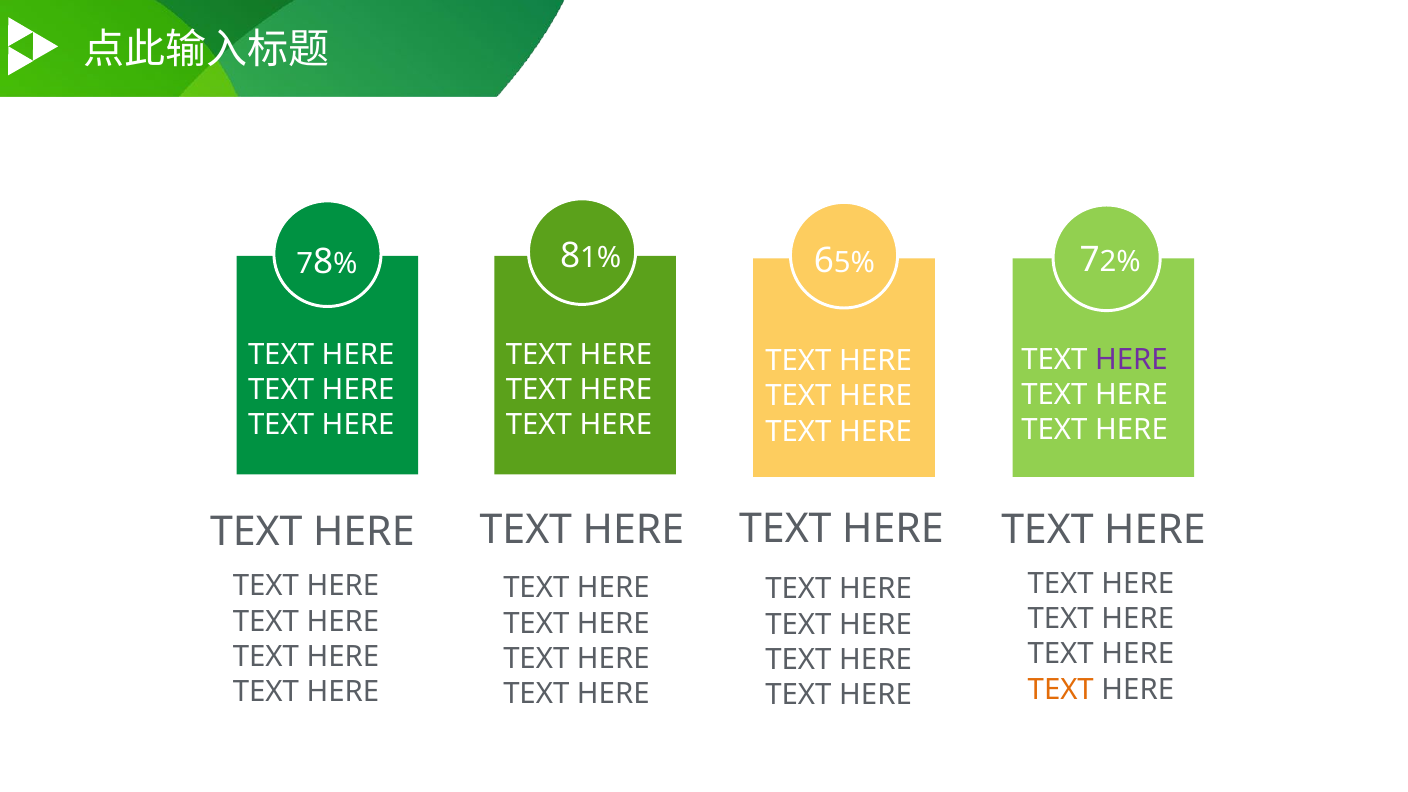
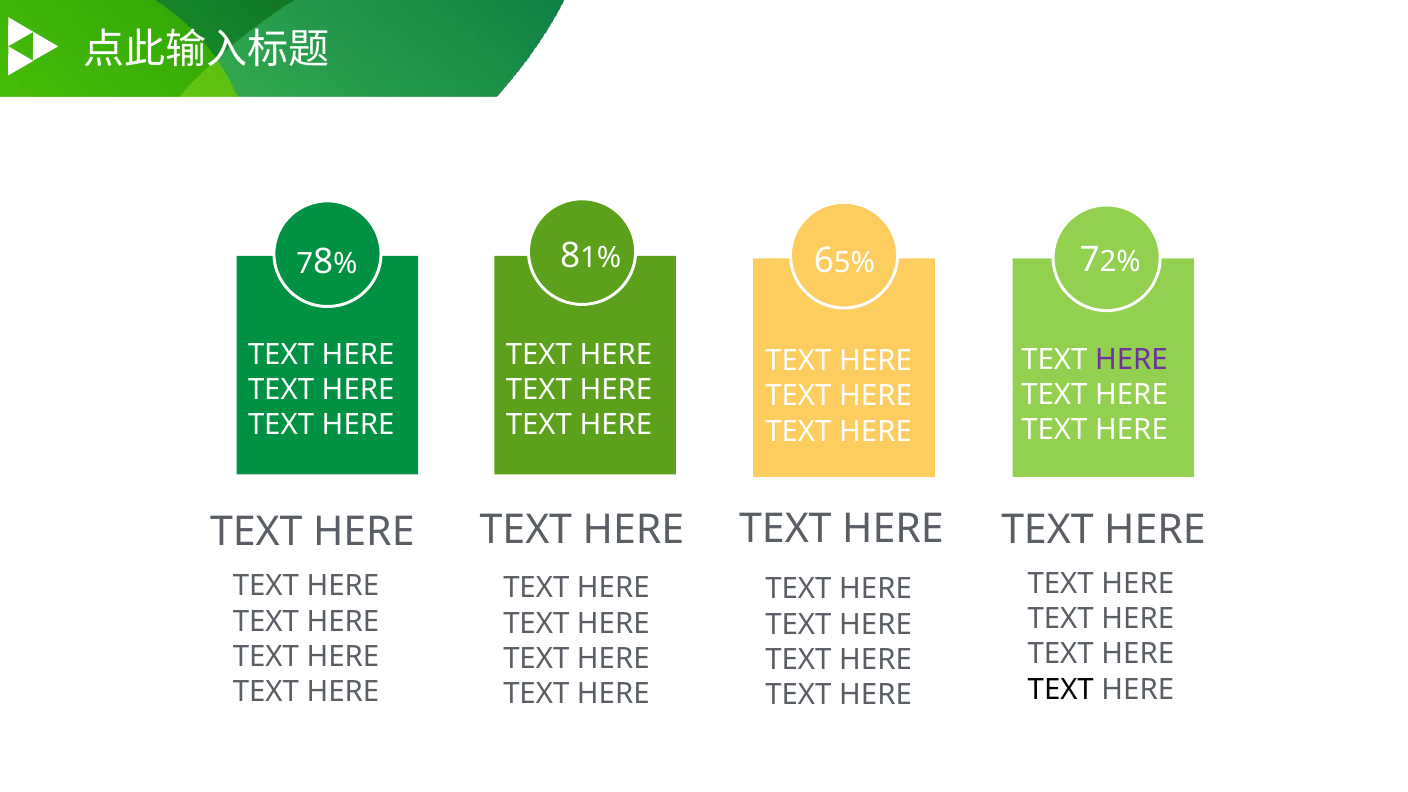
TEXT colour: orange -> black (1061, 689)
